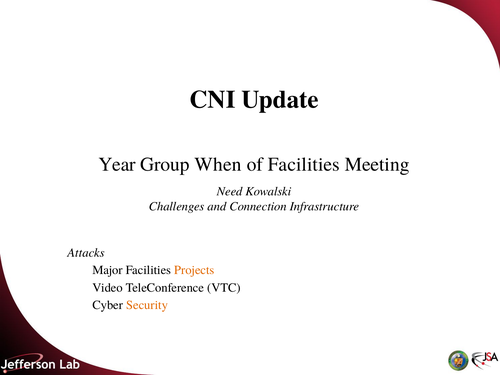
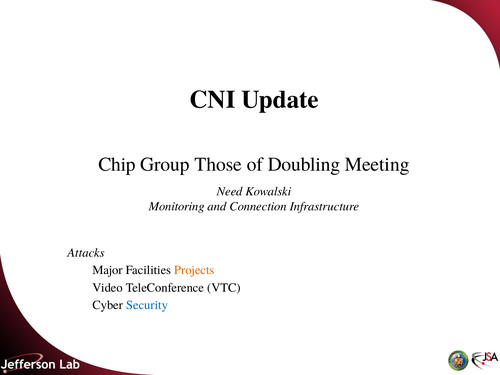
Year: Year -> Chip (117, 164)
When: When -> Those (218, 164)
of Facilities: Facilities -> Doubling (304, 164)
Challenges: Challenges -> Monitoring (177, 206)
Security colour: orange -> blue (147, 305)
